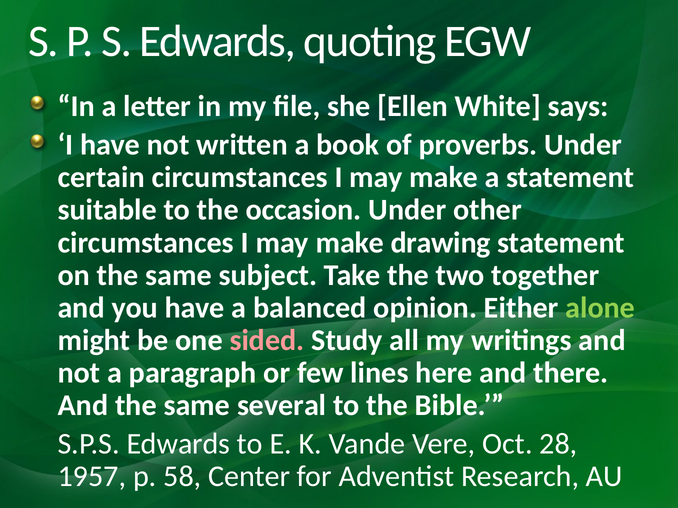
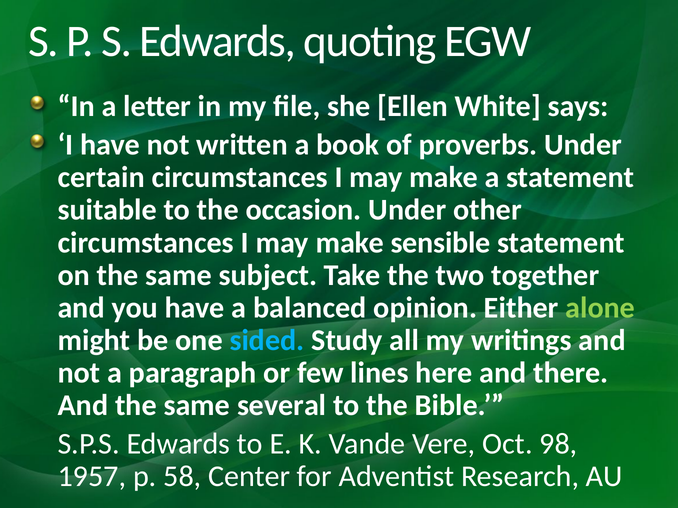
drawing: drawing -> sensible (441, 243)
sided colour: pink -> light blue (267, 341)
28: 28 -> 98 (558, 444)
